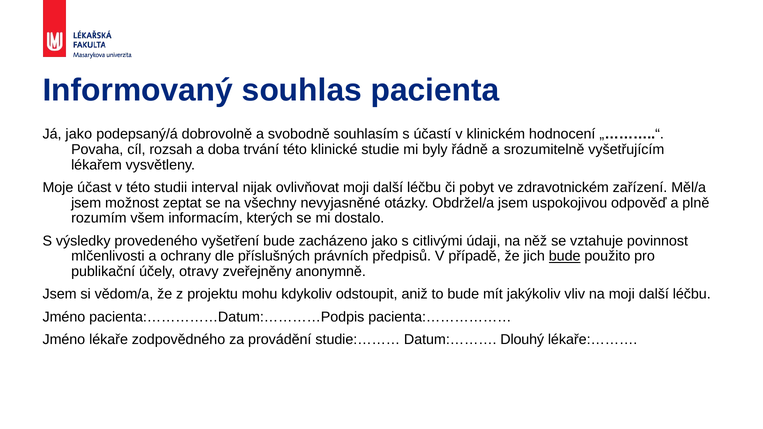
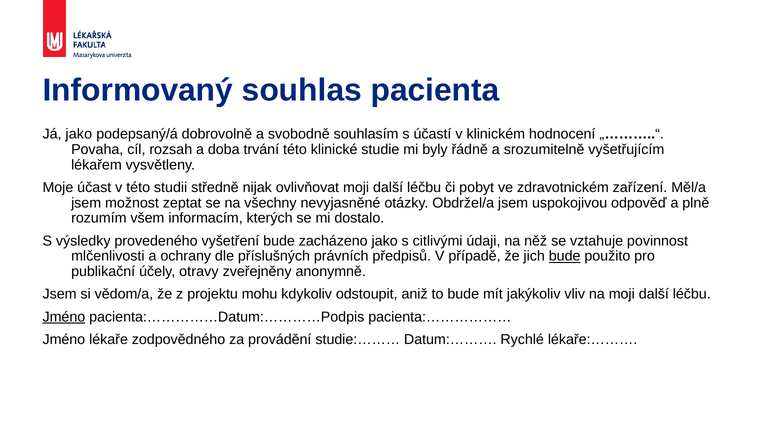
interval: interval -> středně (215, 187)
Jméno underline: none -> present (64, 317)
Dlouhý: Dlouhý -> Rychlé (522, 340)
